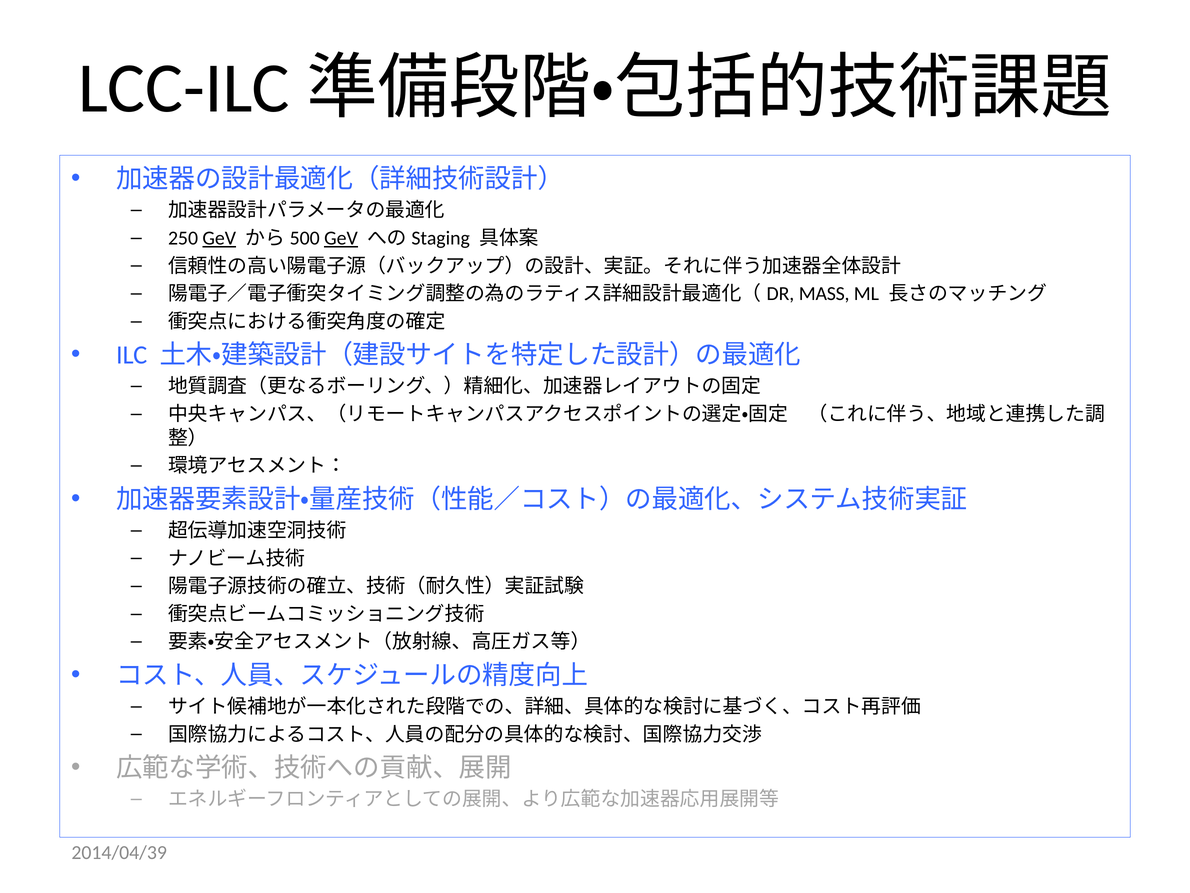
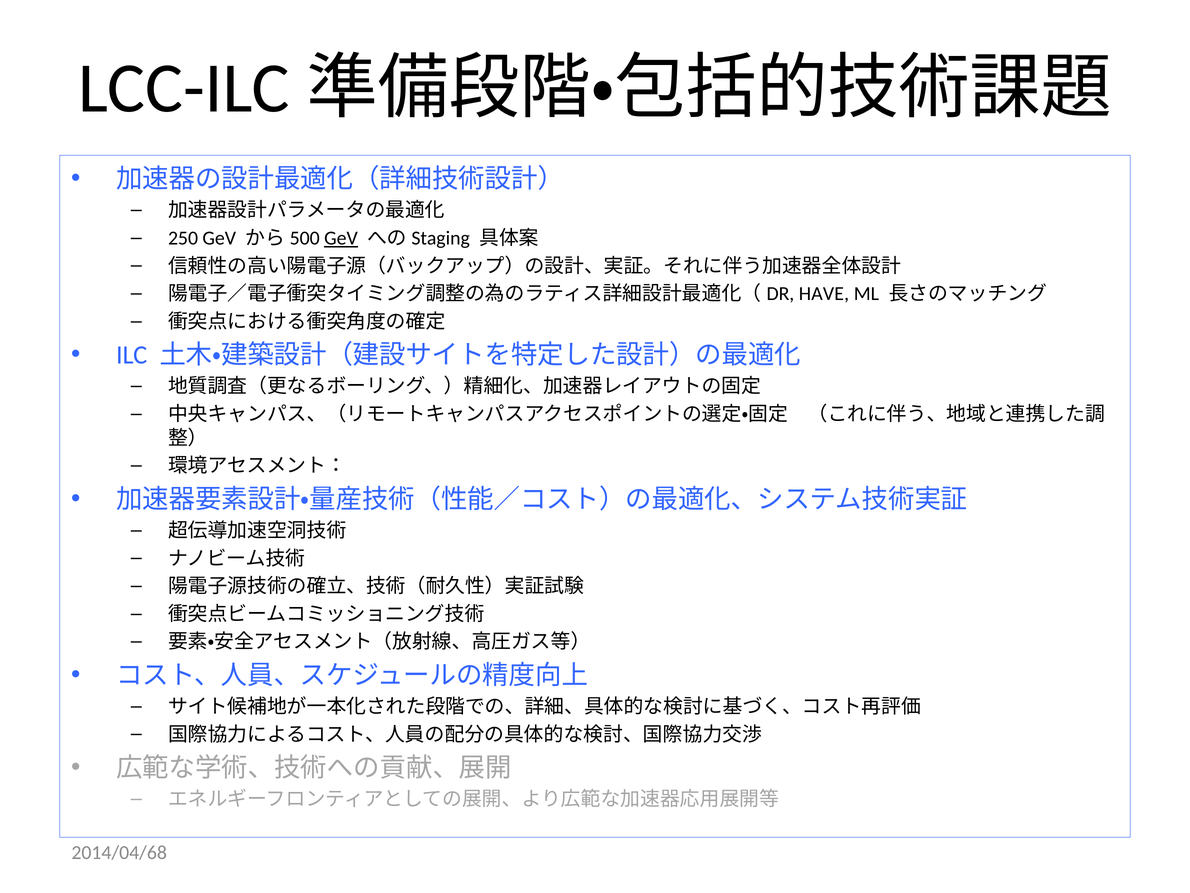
GeV underline: present -> none (219, 238)
MASS: MASS -> HAVE (824, 294)
2014/04/39: 2014/04/39 -> 2014/04/68 (119, 852)
